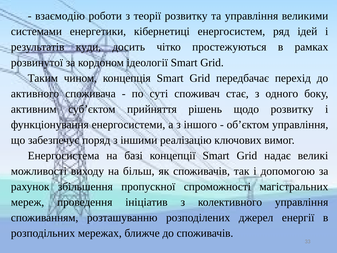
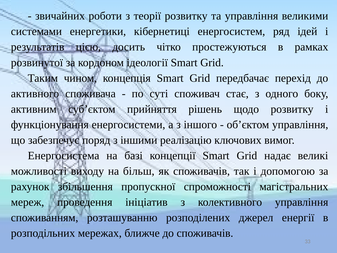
взаємодію: взаємодію -> звичайних (60, 16)
куди: куди -> цією (88, 47)
